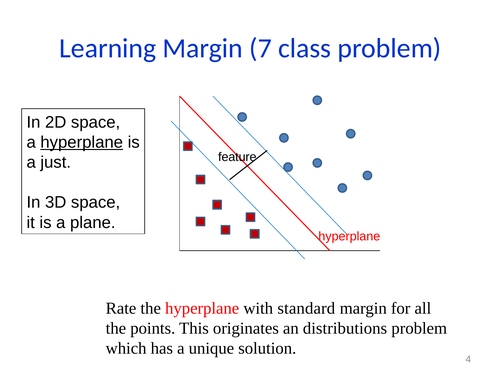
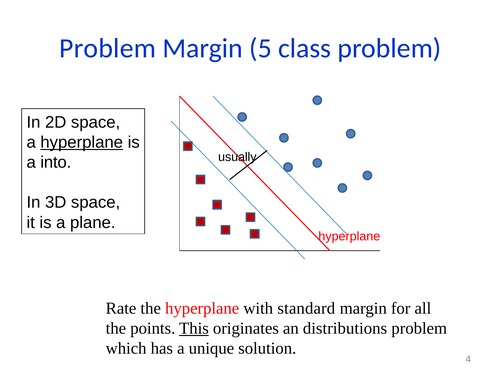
Learning: Learning -> Problem (108, 48)
7: 7 -> 5 (260, 48)
feature: feature -> usually (237, 157)
just: just -> into (56, 162)
This underline: none -> present (194, 328)
